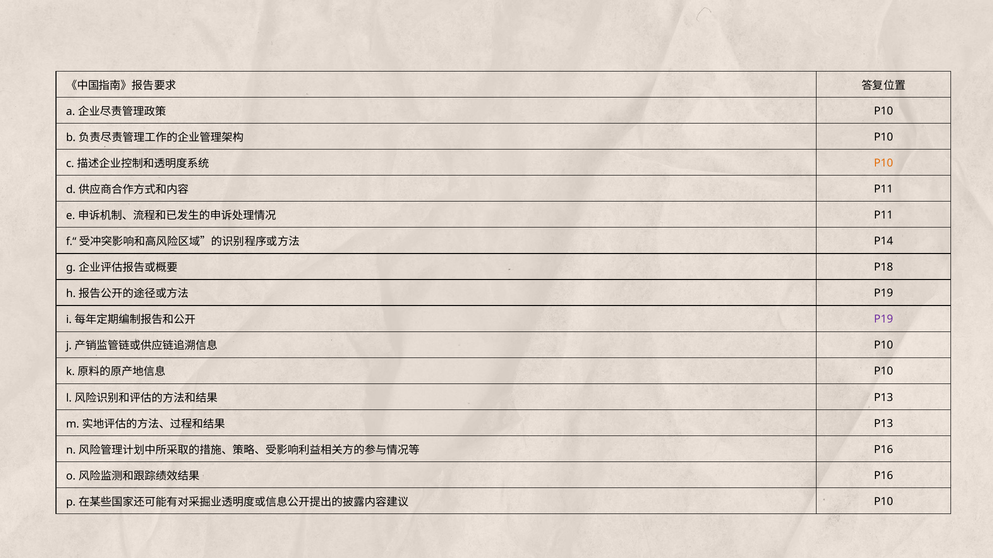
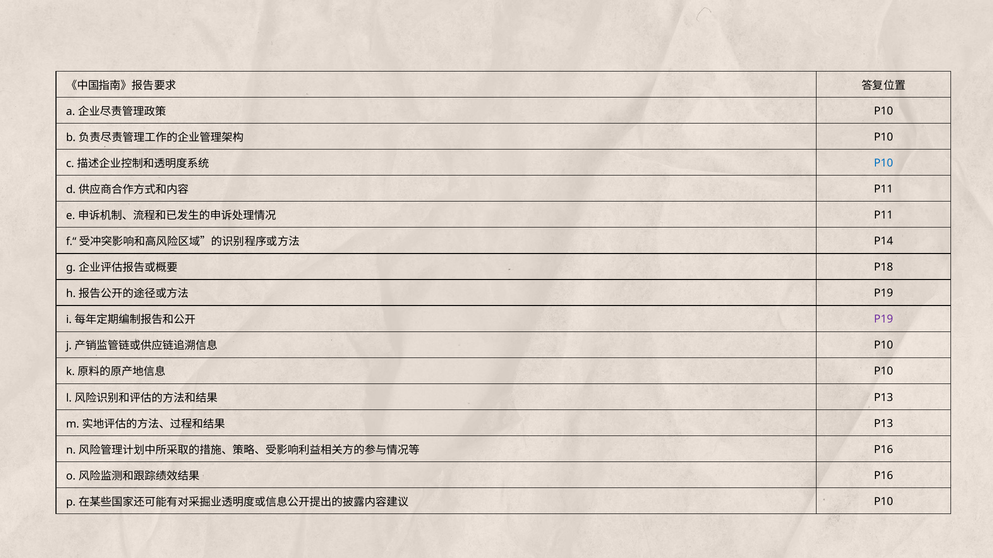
P10 colour: orange -> blue (884, 163)
